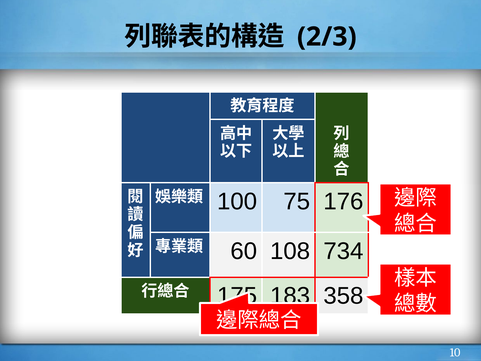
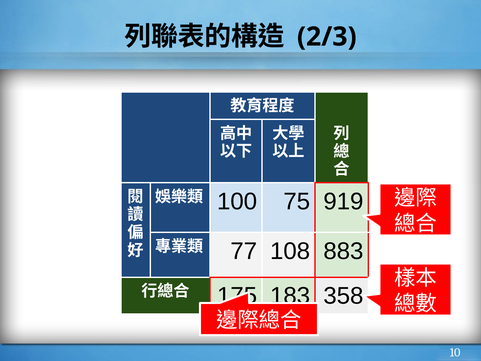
176: 176 -> 919 (343, 201)
60: 60 -> 77 (244, 251)
734: 734 -> 883 (343, 251)
